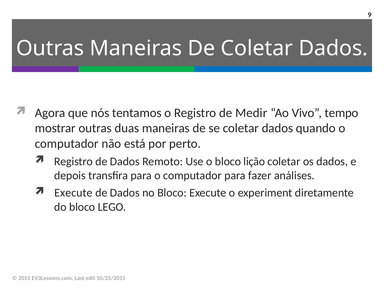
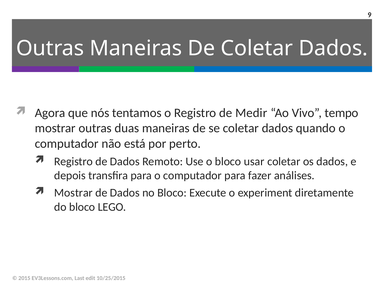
lição: lição -> usar (254, 161)
Execute: Execute -> Mostrar (73, 193)
